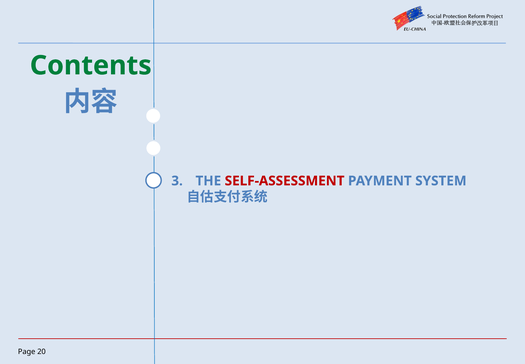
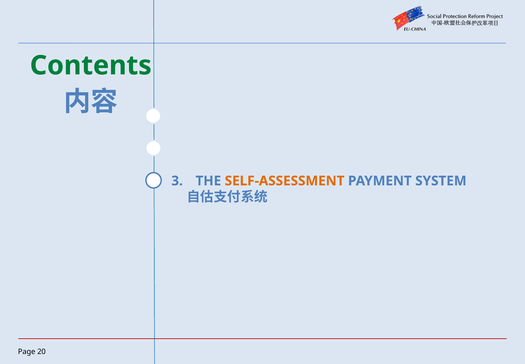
SELF-ASSESSMENT colour: red -> orange (285, 181)
